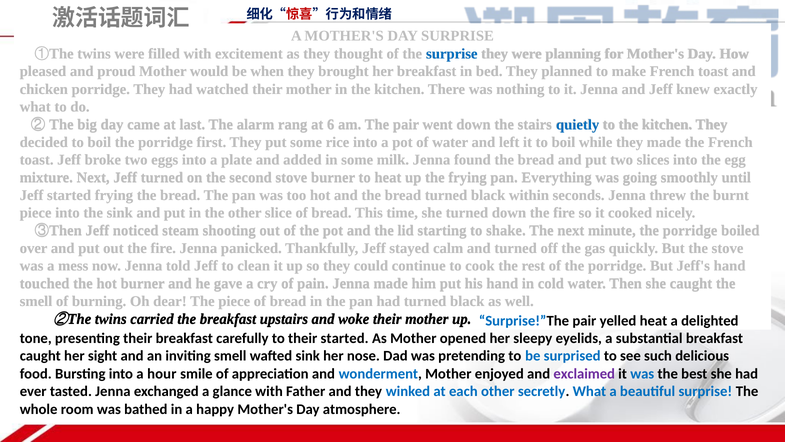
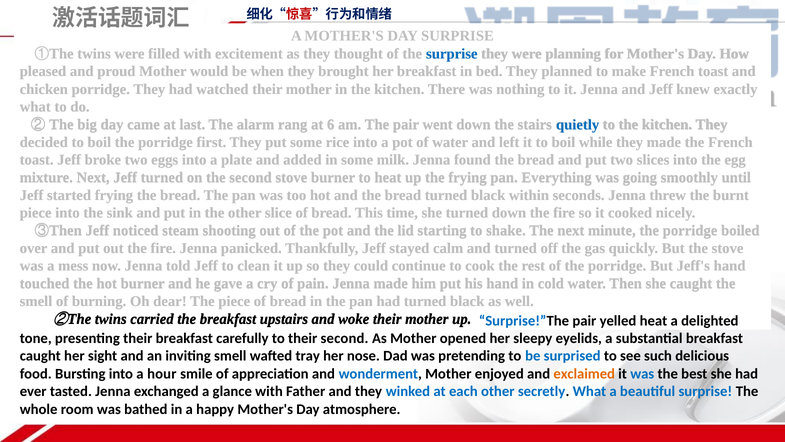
their started: started -> second (345, 338)
wafted sink: sink -> tray (308, 356)
exclaimed colour: purple -> orange (584, 373)
